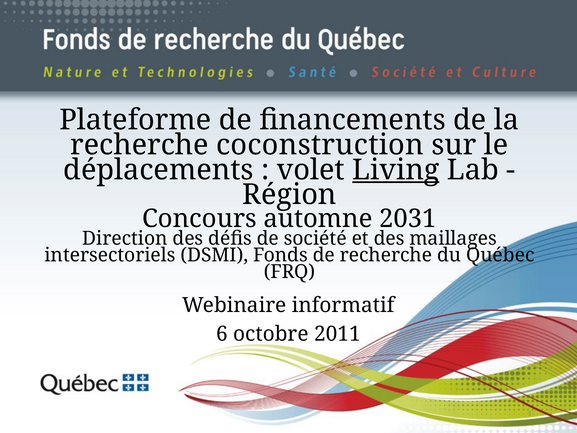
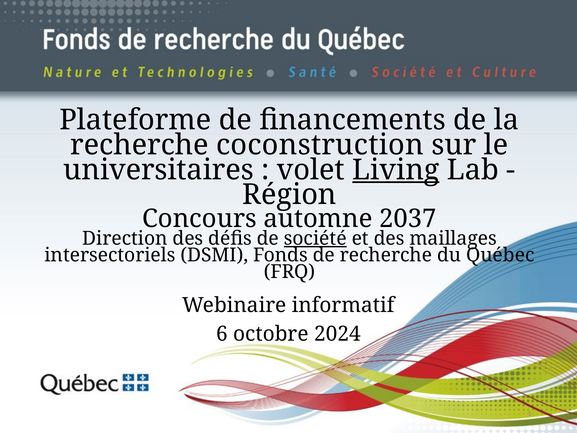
déplacements: déplacements -> universitaires (159, 170)
2031: 2031 -> 2037 (408, 218)
société underline: none -> present (315, 238)
2011: 2011 -> 2024 (337, 334)
